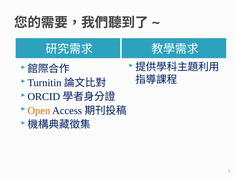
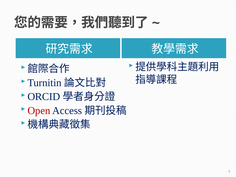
Open colour: orange -> red (39, 111)
